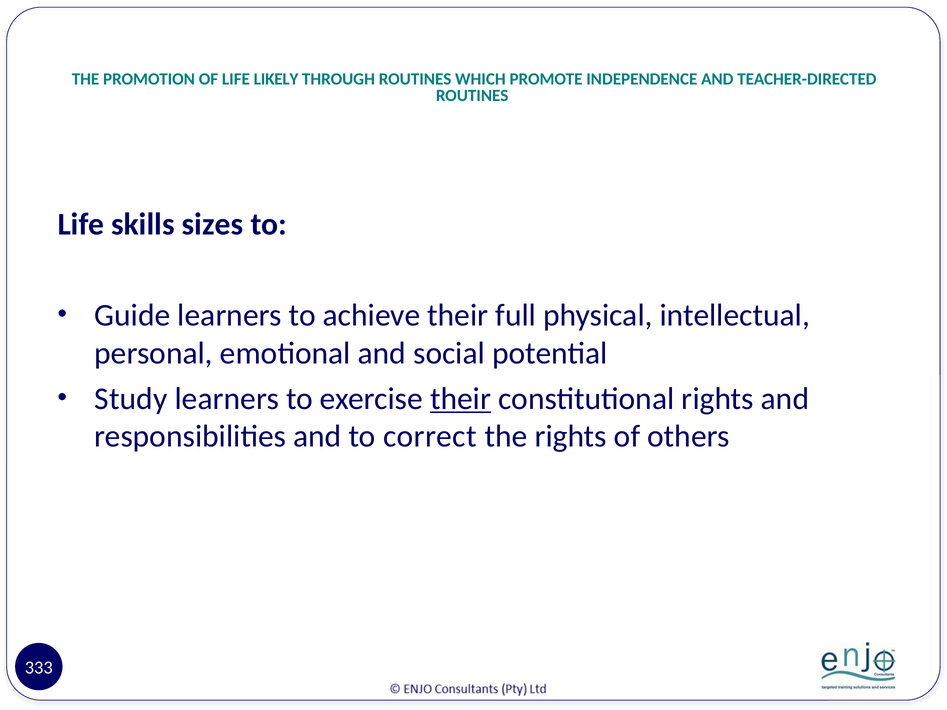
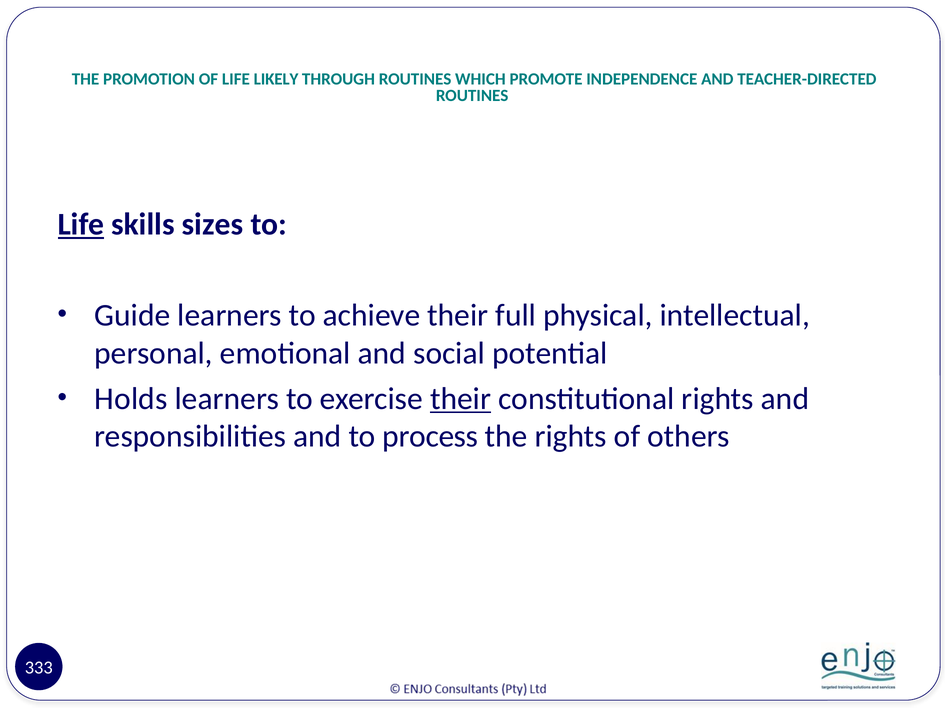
Life underline: none -> present (81, 224)
Study: Study -> Holds (131, 399)
correct: correct -> process (430, 437)
